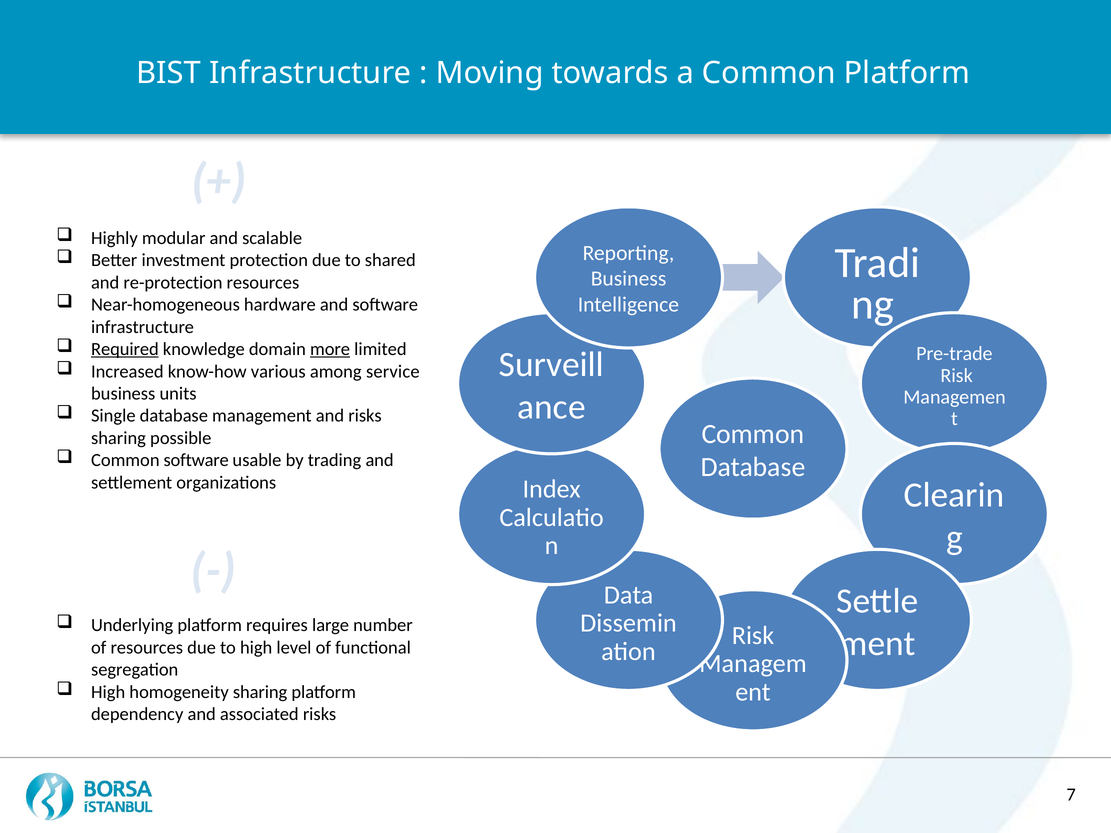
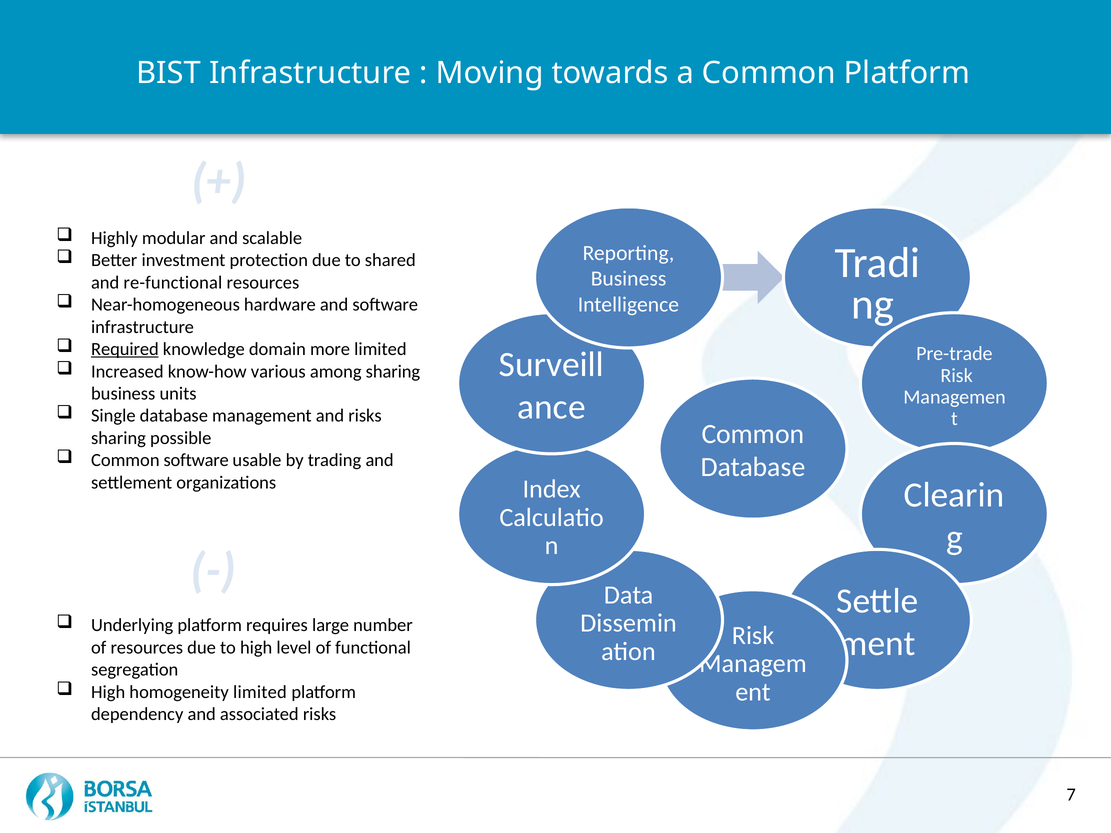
re-protection: re-protection -> re-functional (173, 283)
more underline: present -> none (330, 349)
among service: service -> sharing (393, 372)
homogeneity sharing: sharing -> limited (260, 692)
